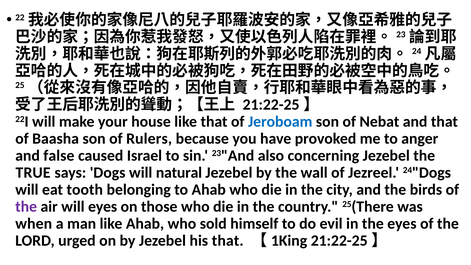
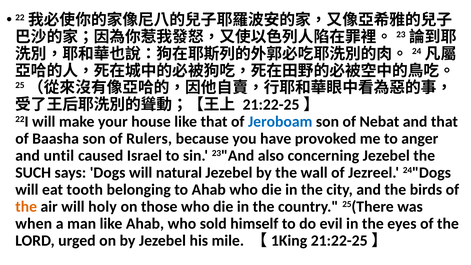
false: false -> until (59, 156)
TRUE: TRUE -> SUCH (33, 173)
the colour: purple -> orange (26, 207)
will eyes: eyes -> holy (102, 207)
his that: that -> mile (228, 240)
